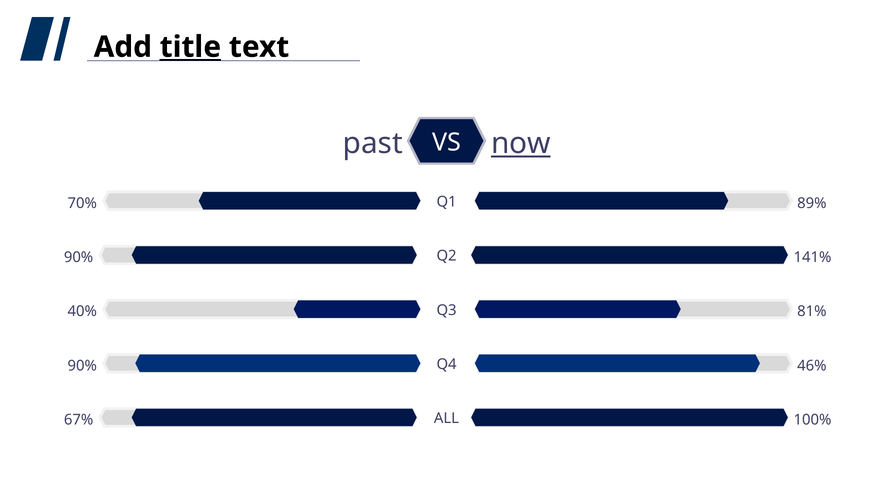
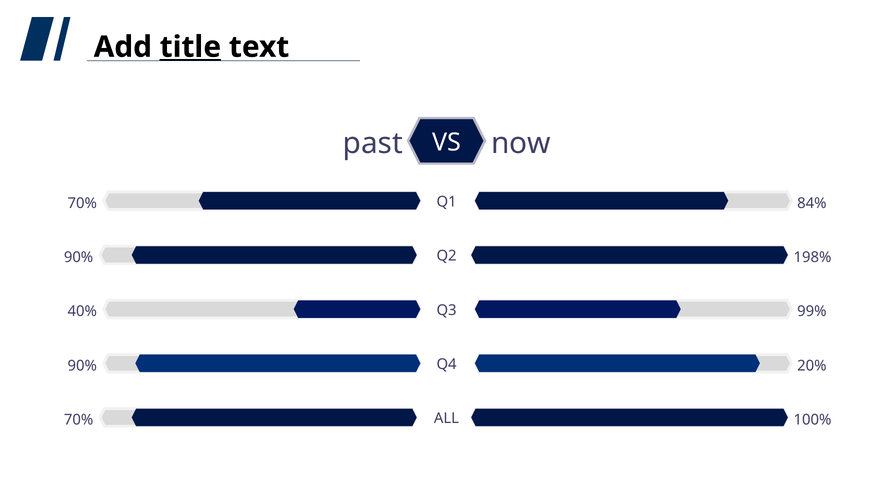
now underline: present -> none (521, 144)
89%: 89% -> 84% (812, 203)
141%: 141% -> 198% (813, 257)
81%: 81% -> 99% (812, 311)
46%: 46% -> 20% (812, 366)
67%: 67% -> 70% (79, 420)
